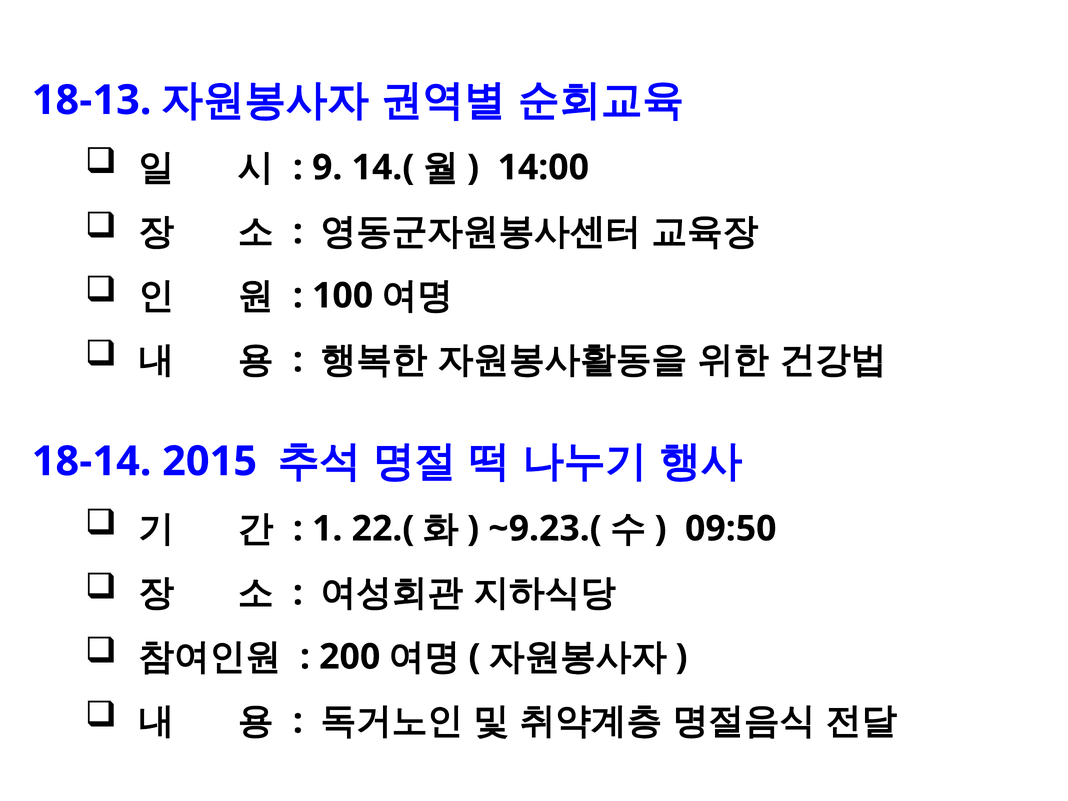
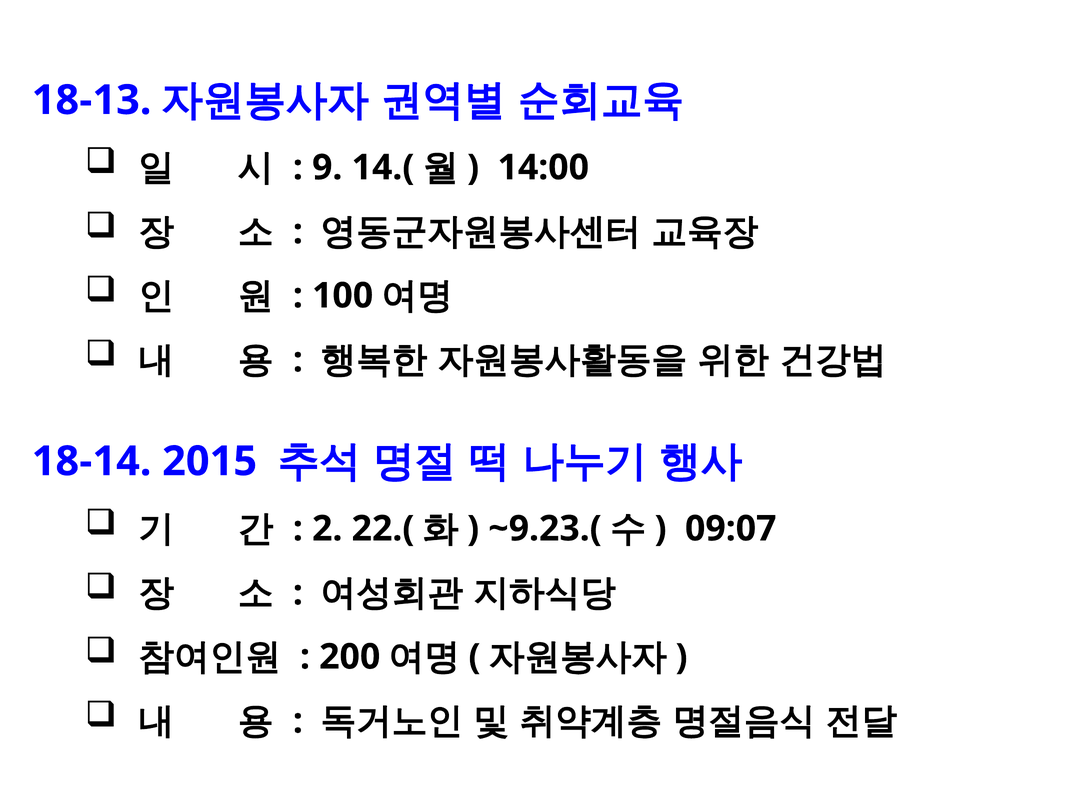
1: 1 -> 2 (327, 529)
09:50: 09:50 -> 09:07 (731, 529)
